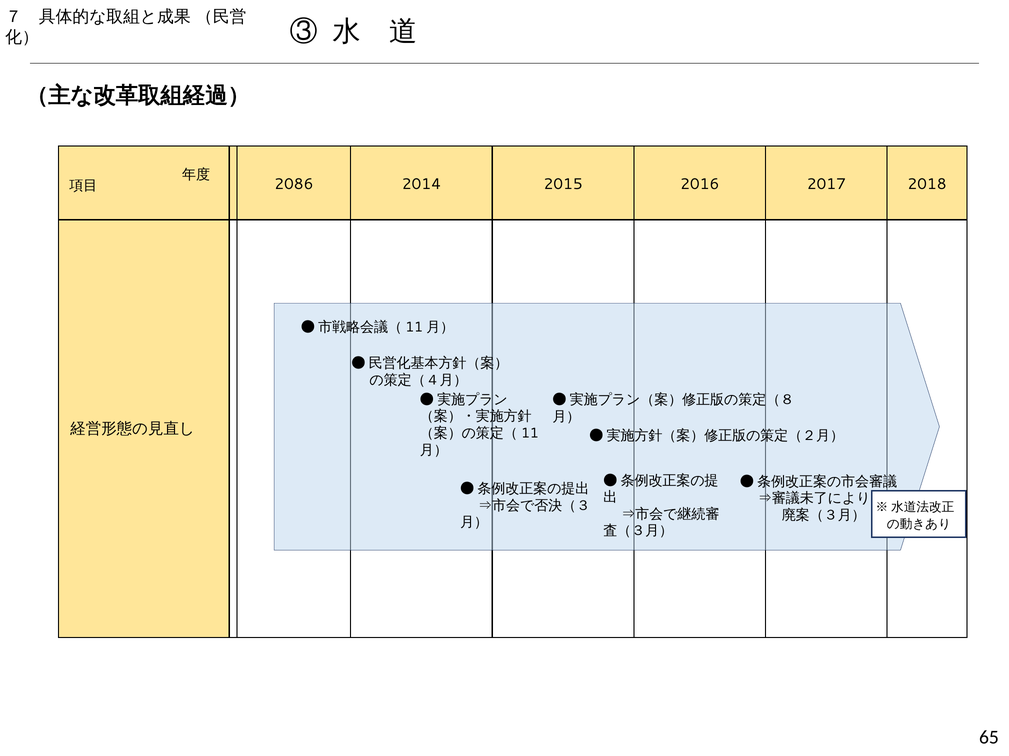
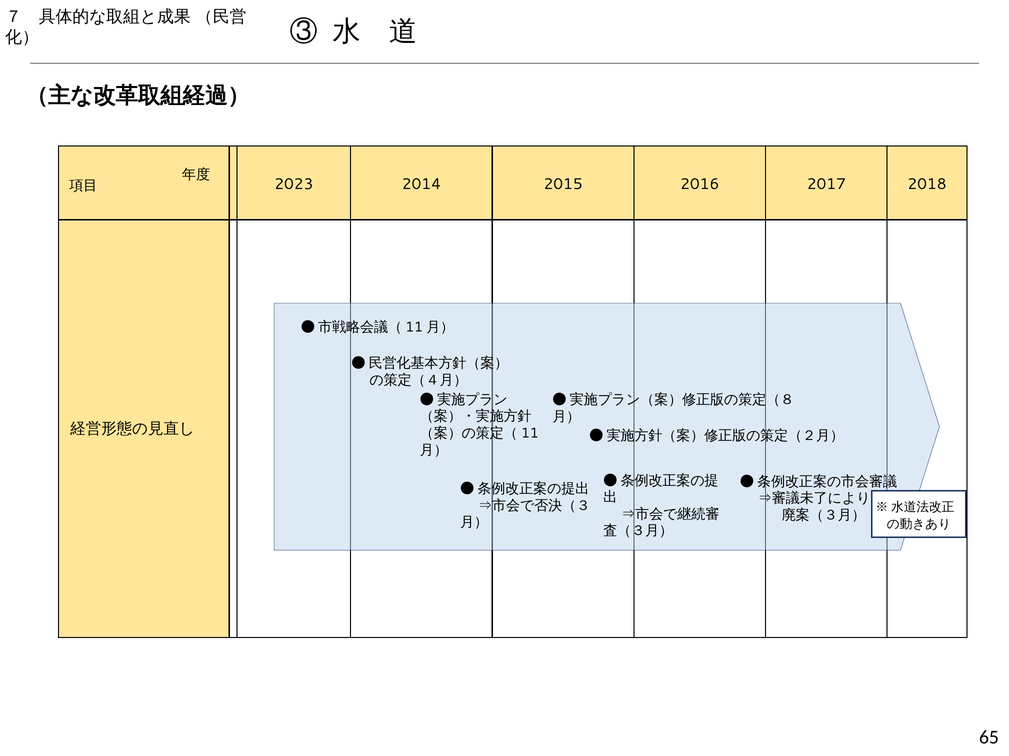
2086: 2086 -> 2023 (294, 184)
